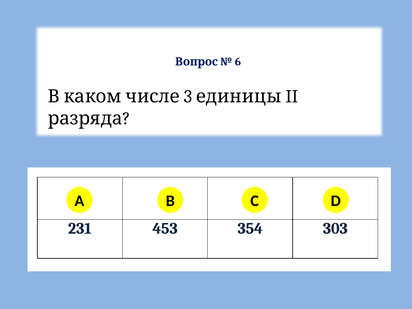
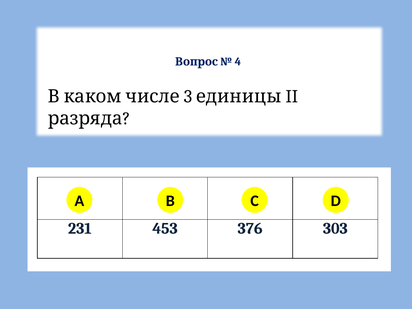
6: 6 -> 4 (238, 62)
354: 354 -> 376 (250, 229)
